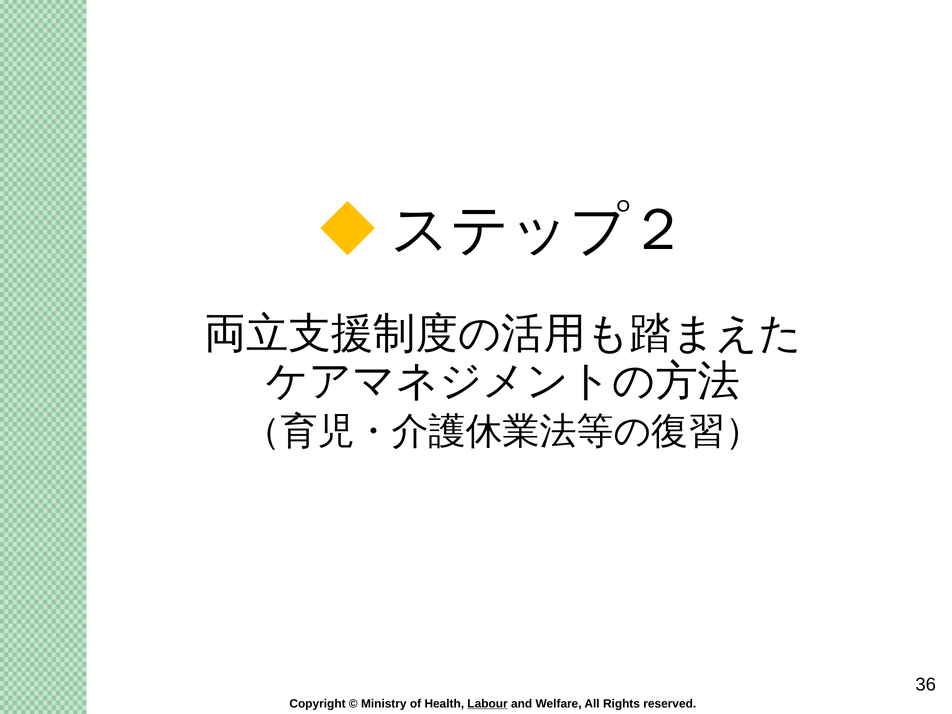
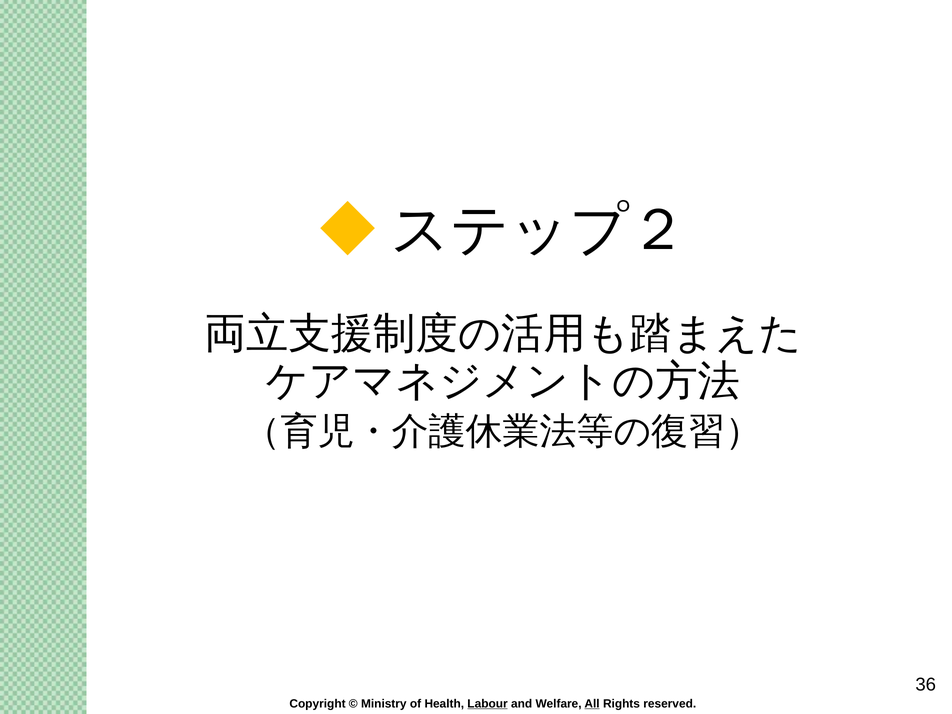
All underline: none -> present (592, 704)
